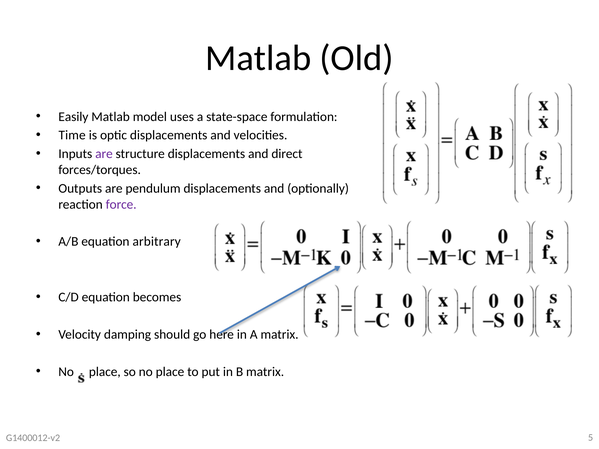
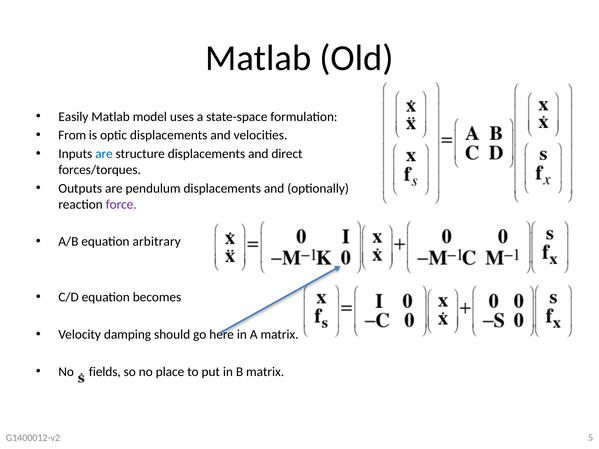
Time: Time -> From (72, 135)
are colour: purple -> blue (104, 154)
place: place -> fields (105, 372)
